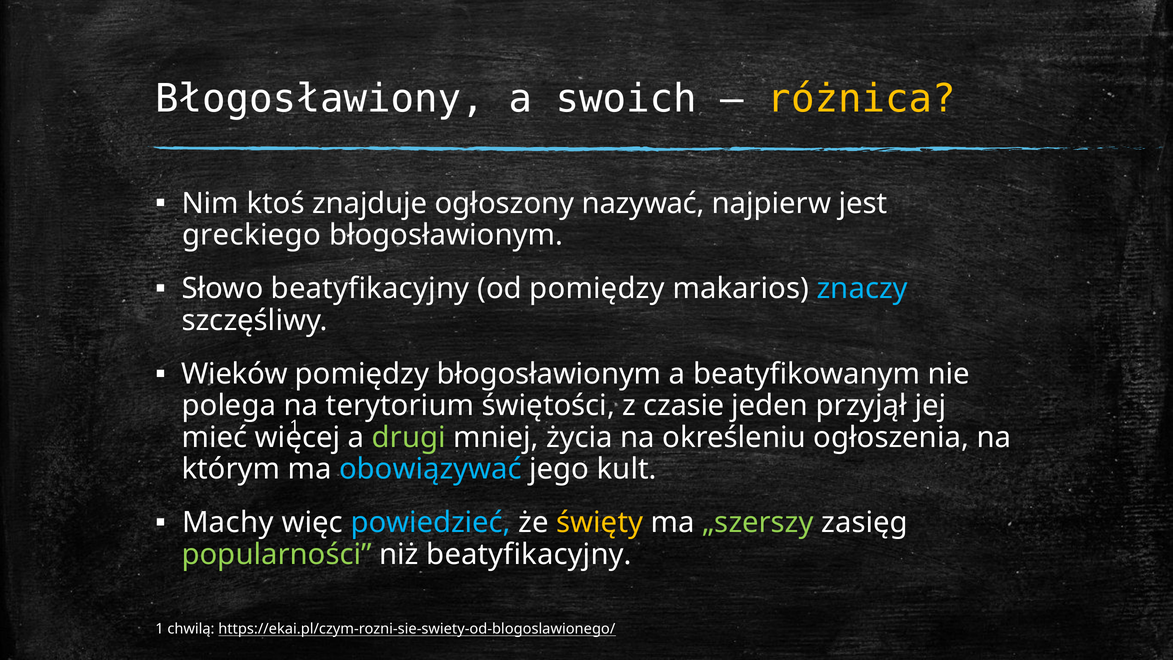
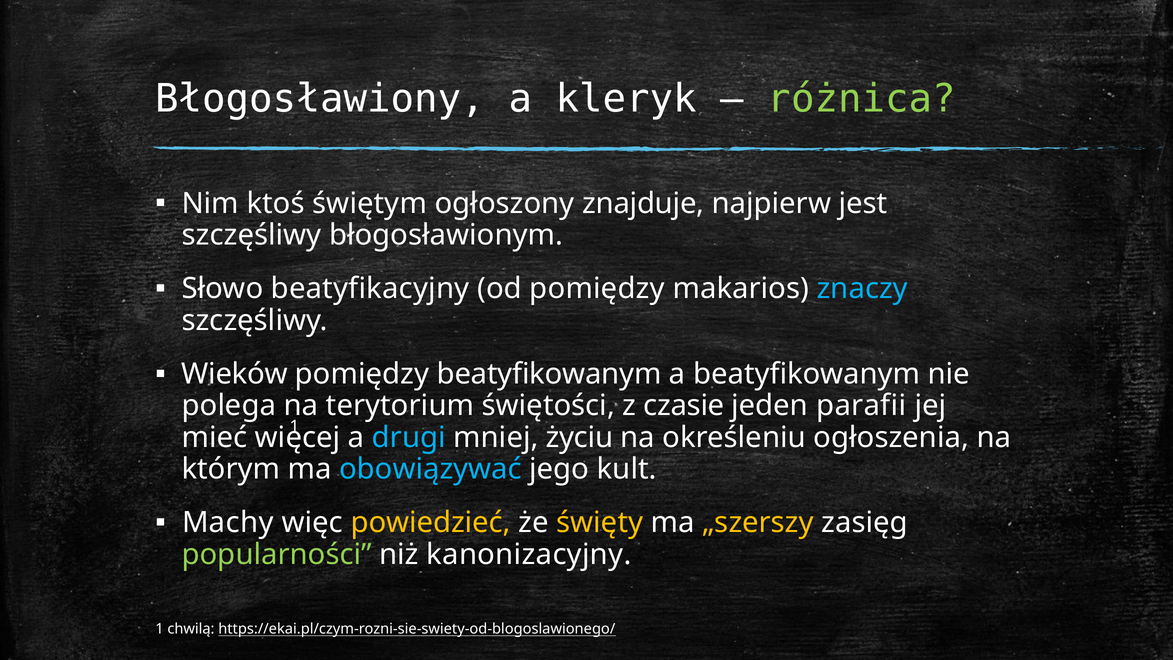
swoich: swoich -> kleryk (626, 99)
różnica colour: yellow -> light green (862, 99)
znajduje: znajduje -> świętym (370, 203)
nazywać: nazywać -> znajduje (643, 203)
greckiego: greckiego -> szczęśliwy (252, 235)
pomiędzy błogosławionym: błogosławionym -> beatyfikowanym (549, 374)
przyjął: przyjął -> parafii (861, 406)
drugi colour: light green -> light blue (409, 437)
życia: życia -> życiu (579, 437)
powiedzieć colour: light blue -> yellow (431, 523)
„szerszy colour: light green -> yellow (758, 523)
niż beatyfikacyjny: beatyfikacyjny -> kanonizacyjny (529, 554)
